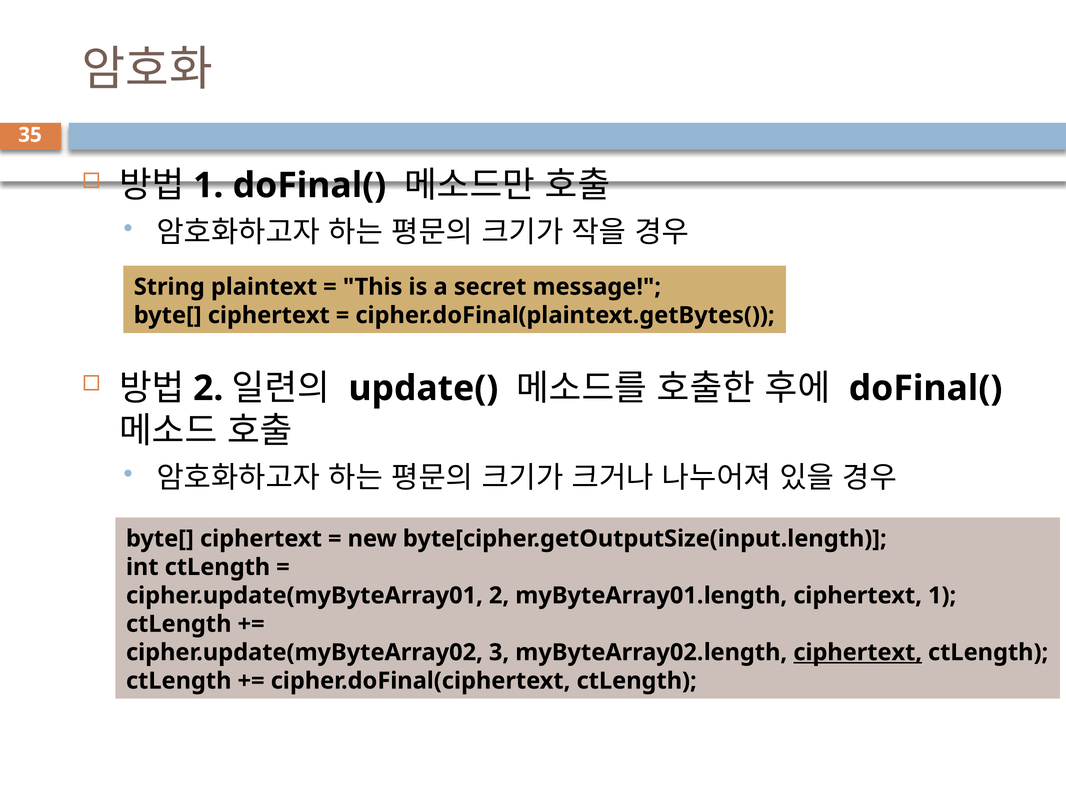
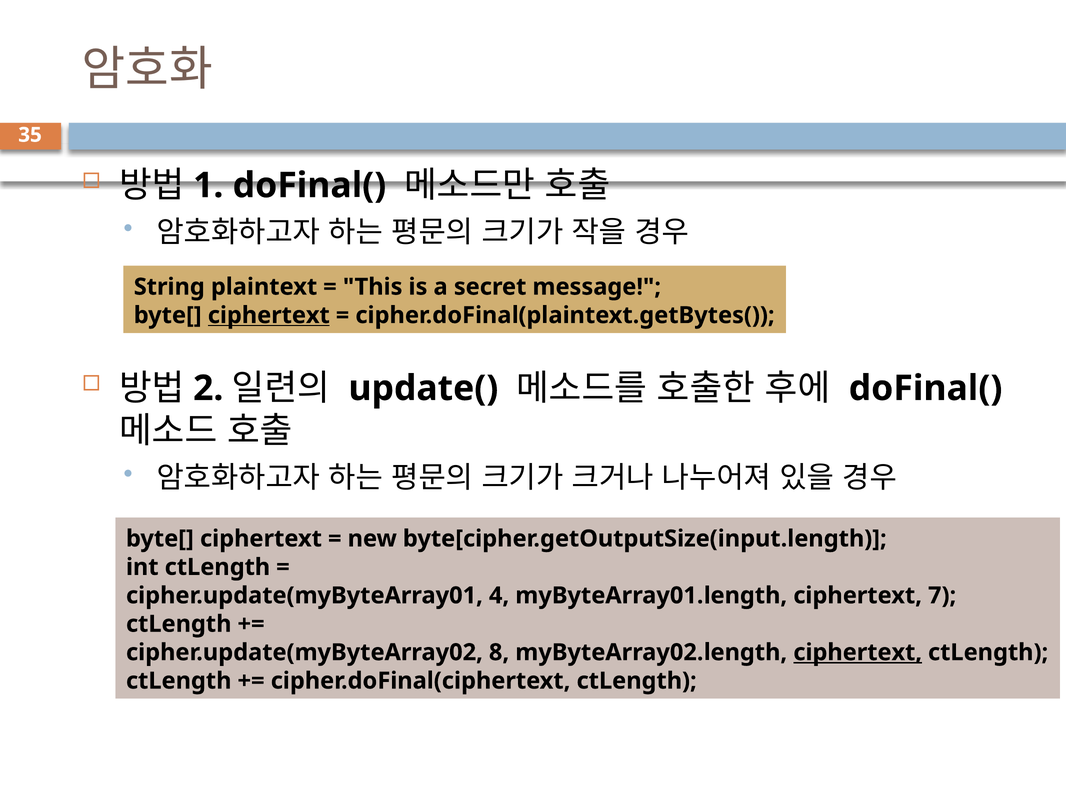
ciphertext underline: none -> present (269, 315)
cipher.update(myByteArray01 2: 2 -> 4 (499, 595)
ciphertext 1: 1 -> 7 (942, 595)
3: 3 -> 8 (499, 652)
